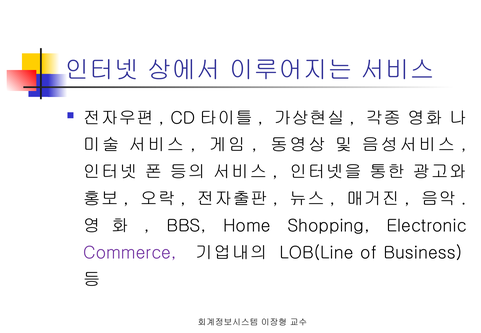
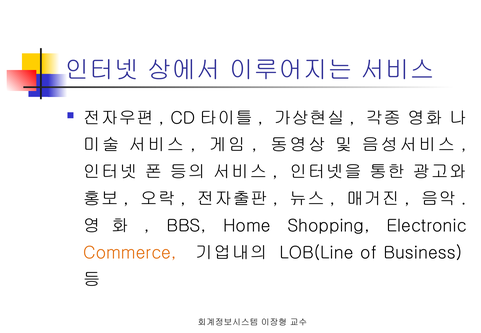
Commerce colour: purple -> orange (130, 253)
